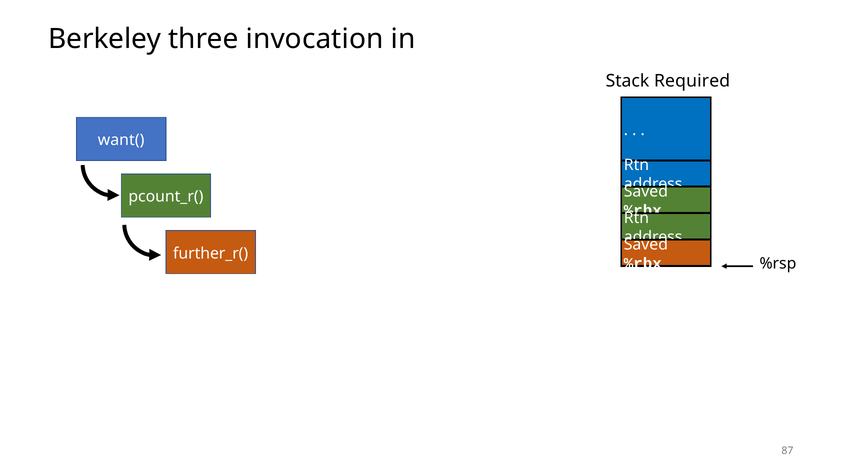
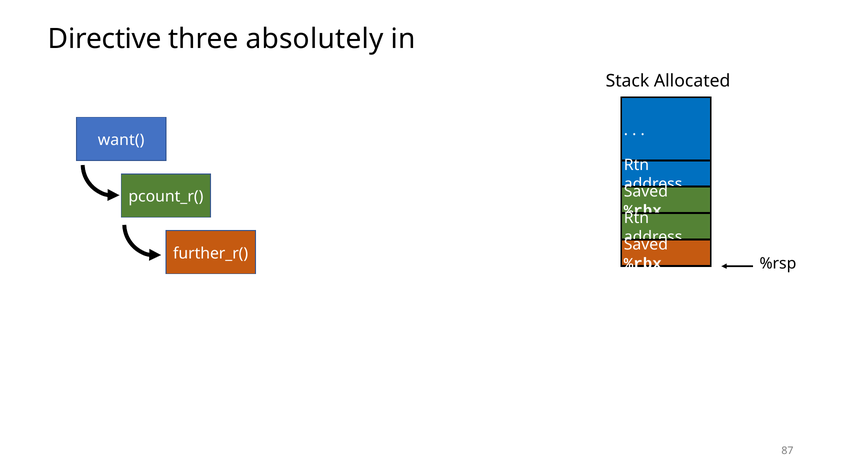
Berkeley: Berkeley -> Directive (105, 39)
invocation: invocation -> absolutely (315, 39)
Required: Required -> Allocated (692, 81)
